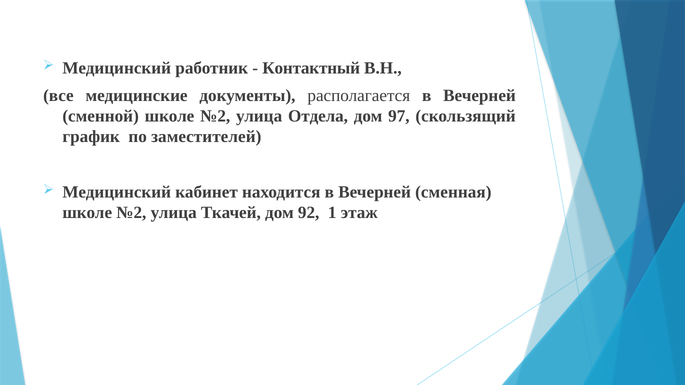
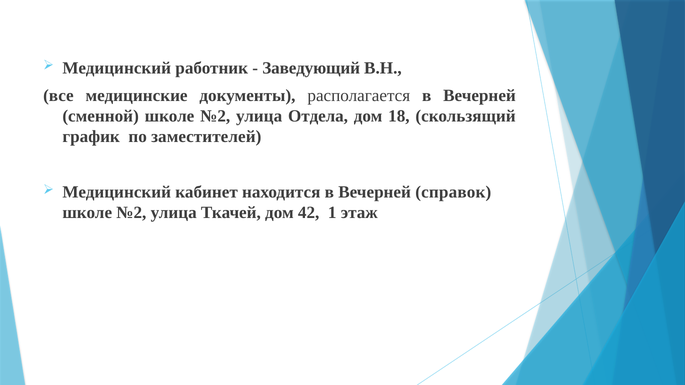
Контактный: Контактный -> Заведующий (311, 68)
97: 97 -> 18 (399, 116)
сменная: сменная -> справок (453, 192)
92: 92 -> 42 (309, 213)
